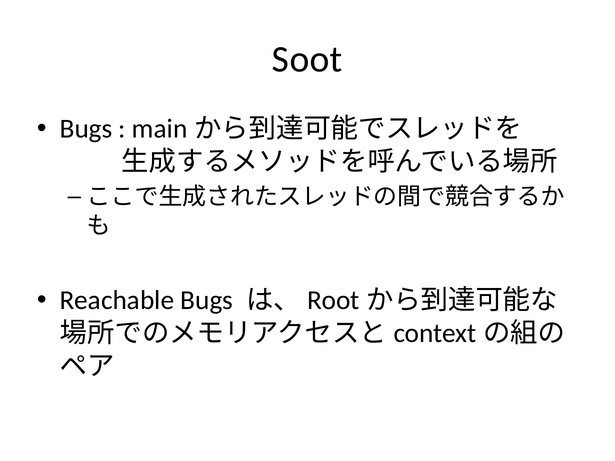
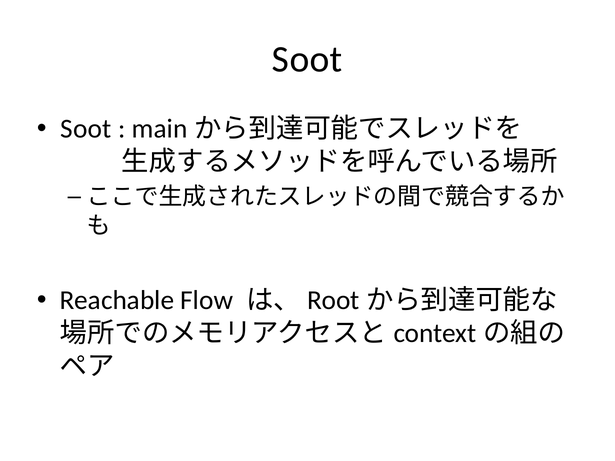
Bugs: Bugs -> Soot (86, 129)
Reachable Bugs: Bugs -> Flow (207, 301)
